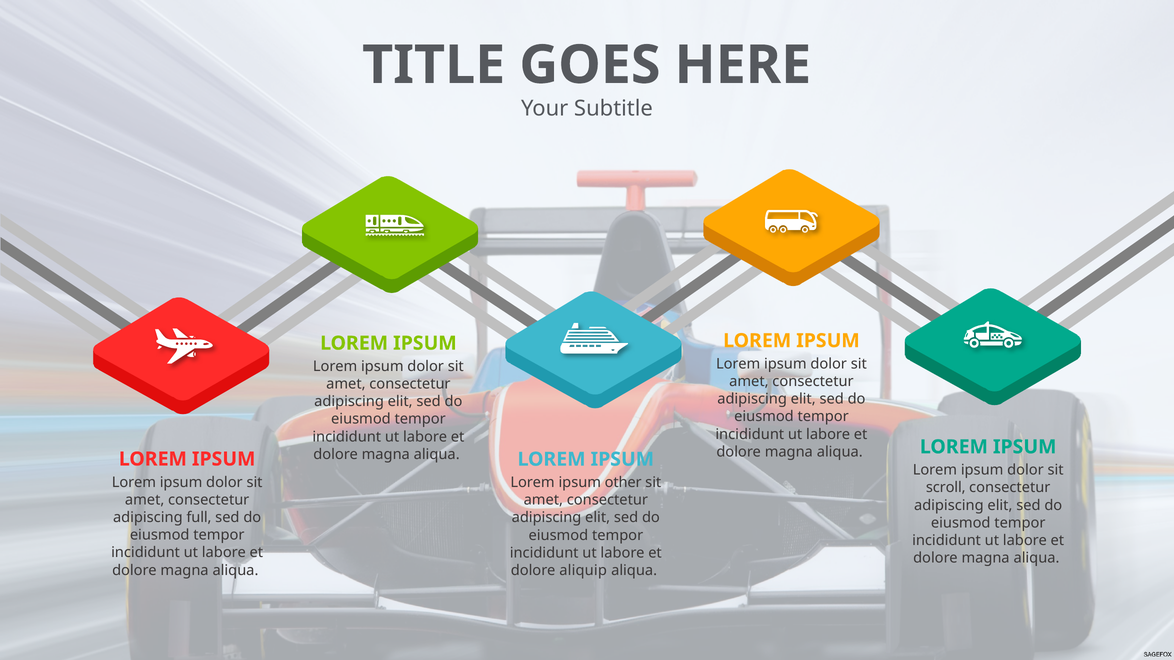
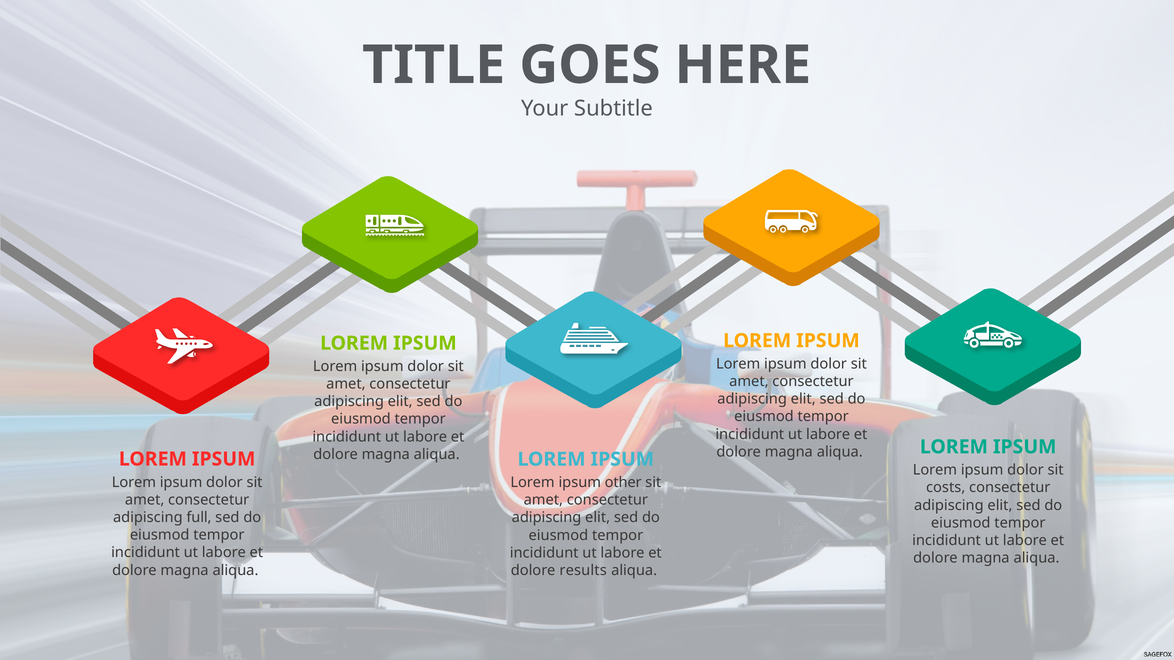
scroll: scroll -> costs (946, 488)
aliquip: aliquip -> results (583, 571)
